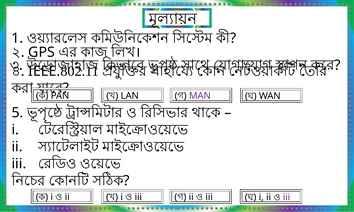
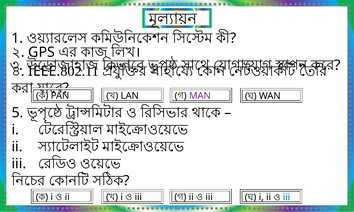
iii colour: purple -> blue (287, 198)
